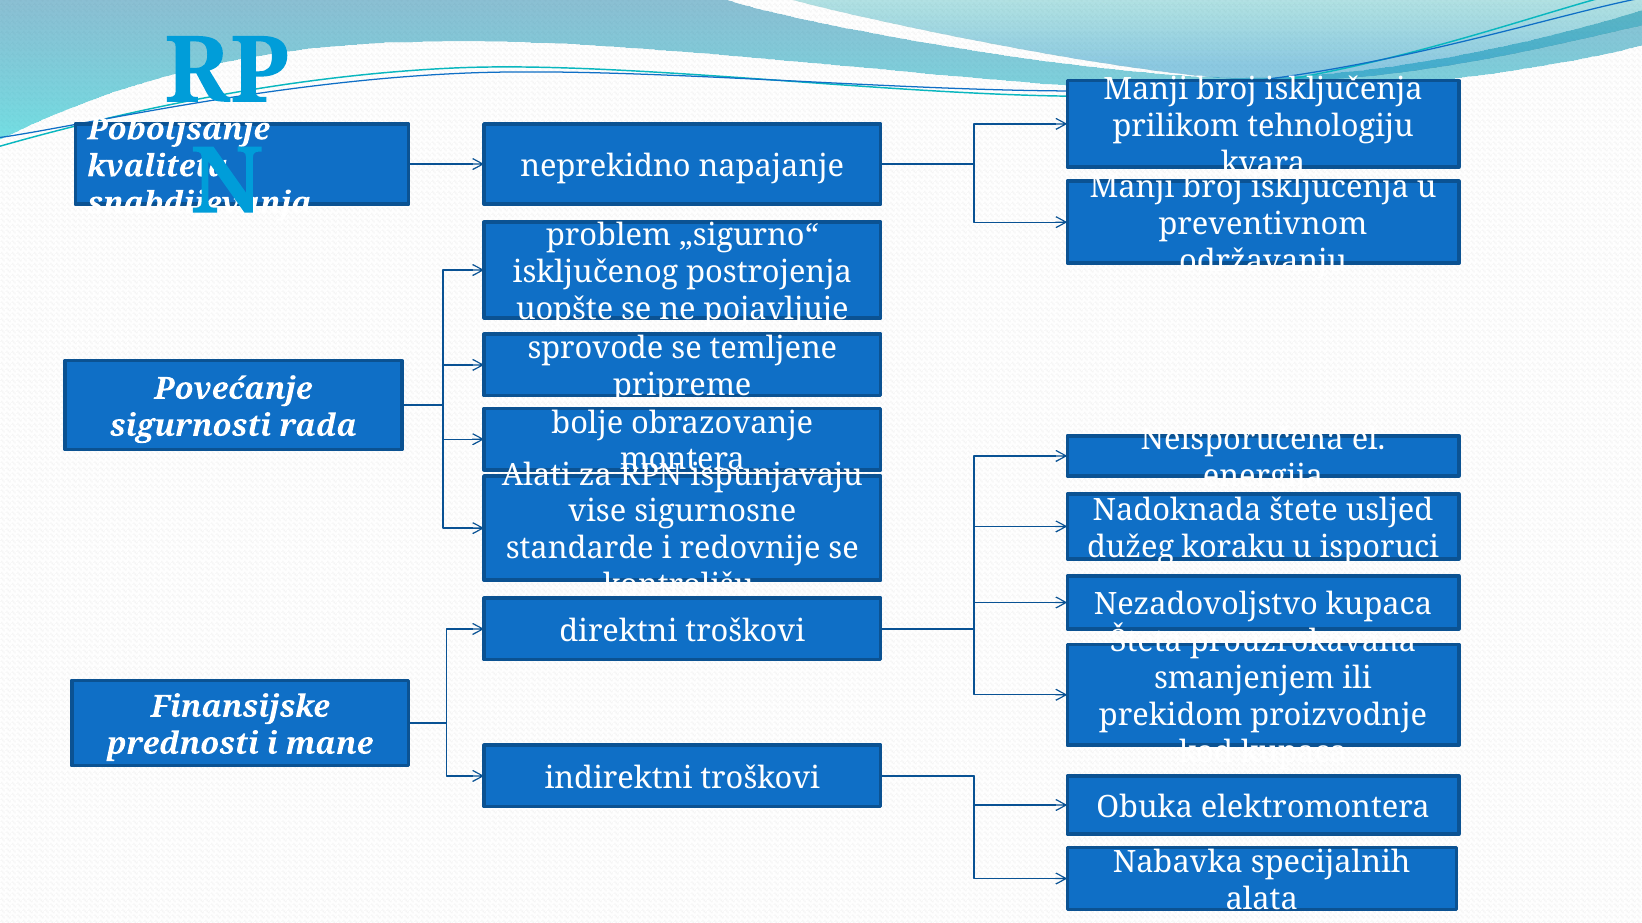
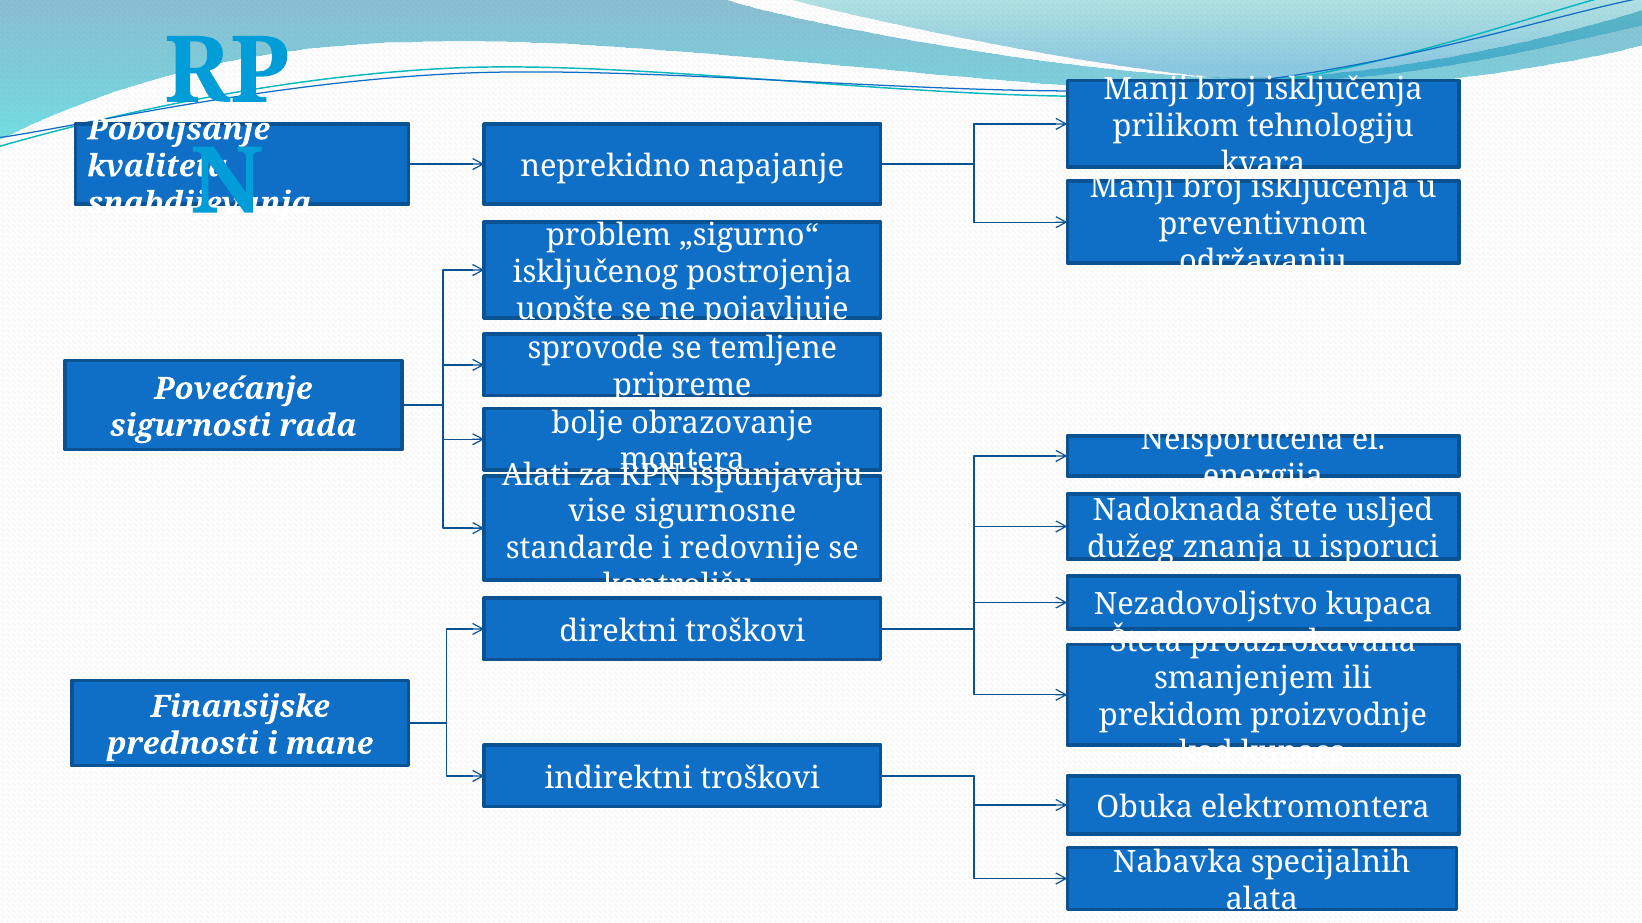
koraku: koraku -> znanja (1233, 547)
